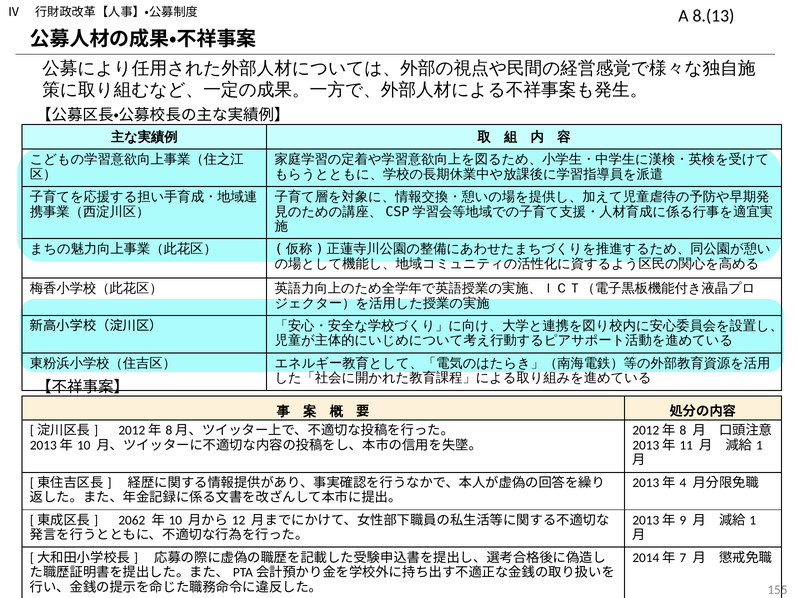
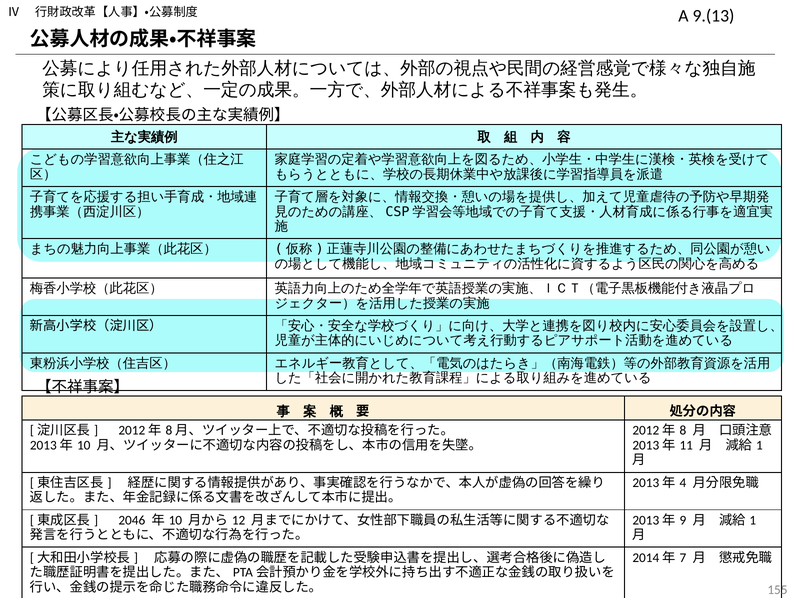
8.(13: 8.(13 -> 9.(13 (714, 16)
2062: 2062 -> 2046 (132, 520)
